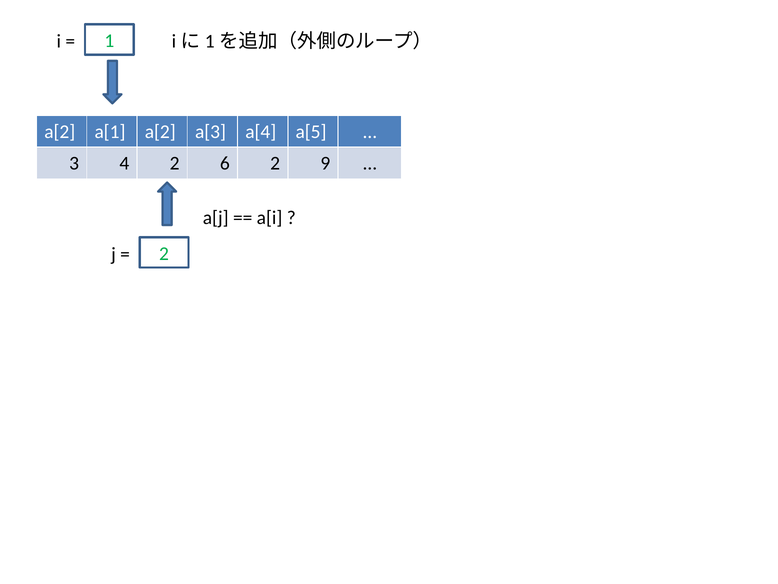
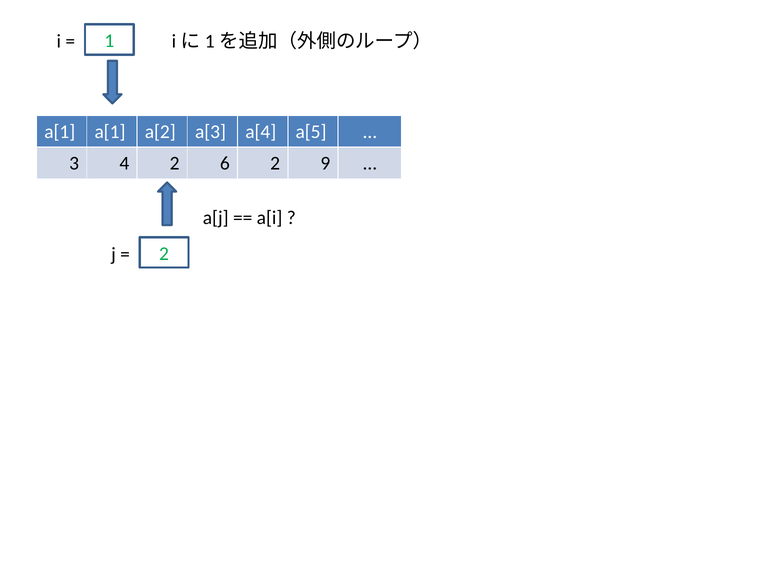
a[2: a[2 -> a[1 (60, 131)
